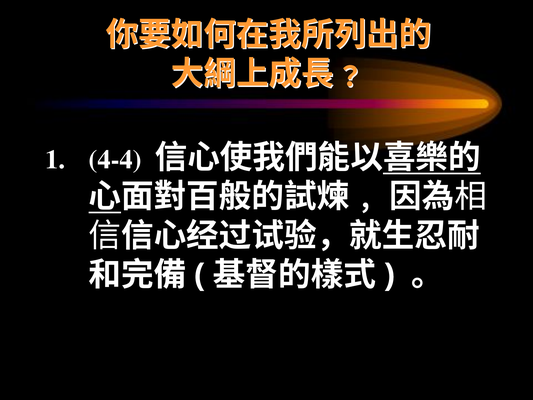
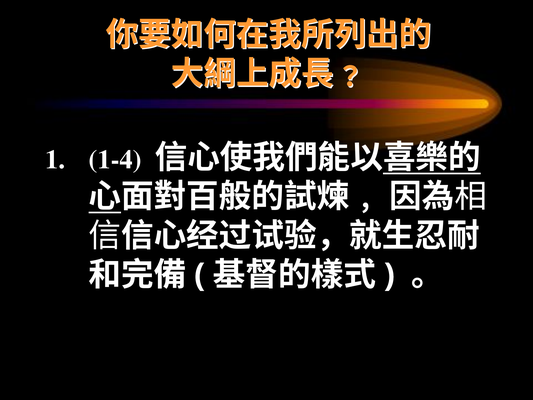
4-4: 4-4 -> 1-4 (115, 160)
